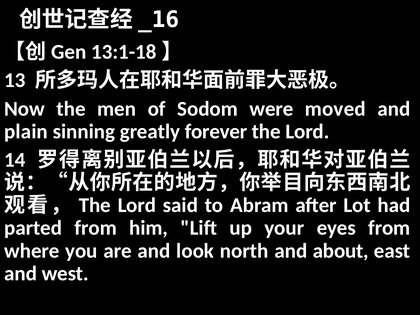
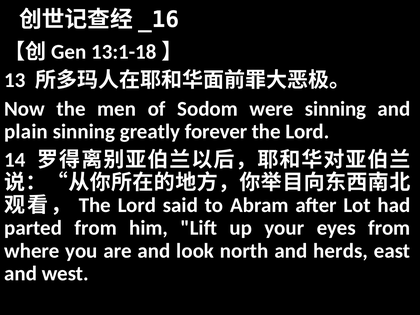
were moved: moved -> sinning (336, 109)
about: about -> herds (341, 251)
